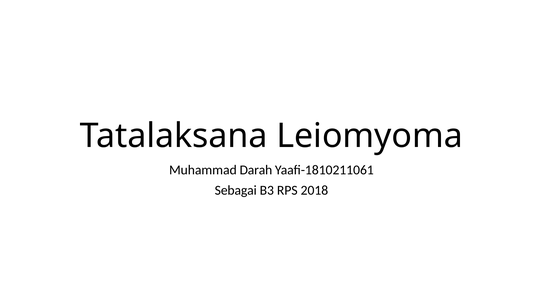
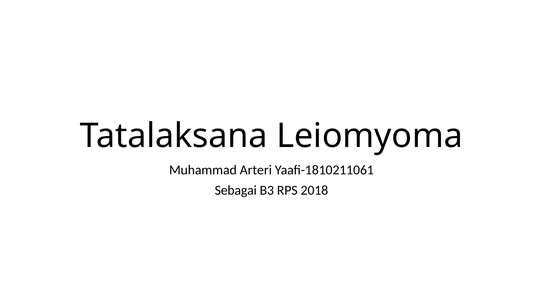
Darah: Darah -> Arteri (256, 170)
